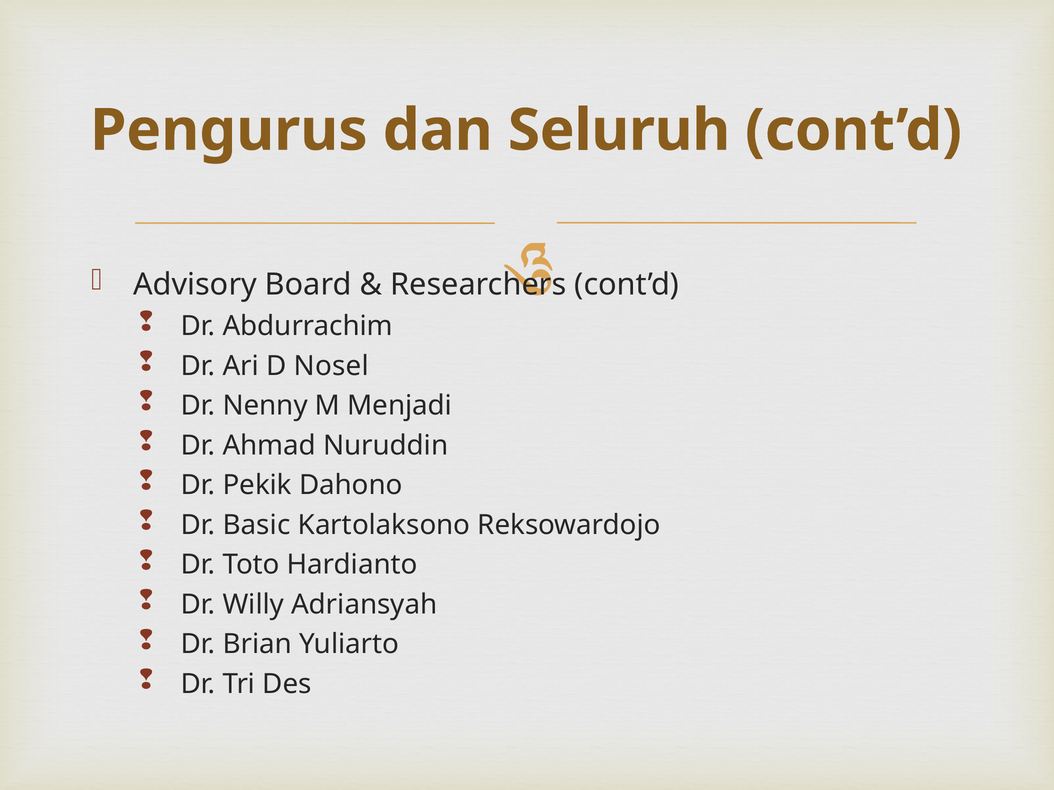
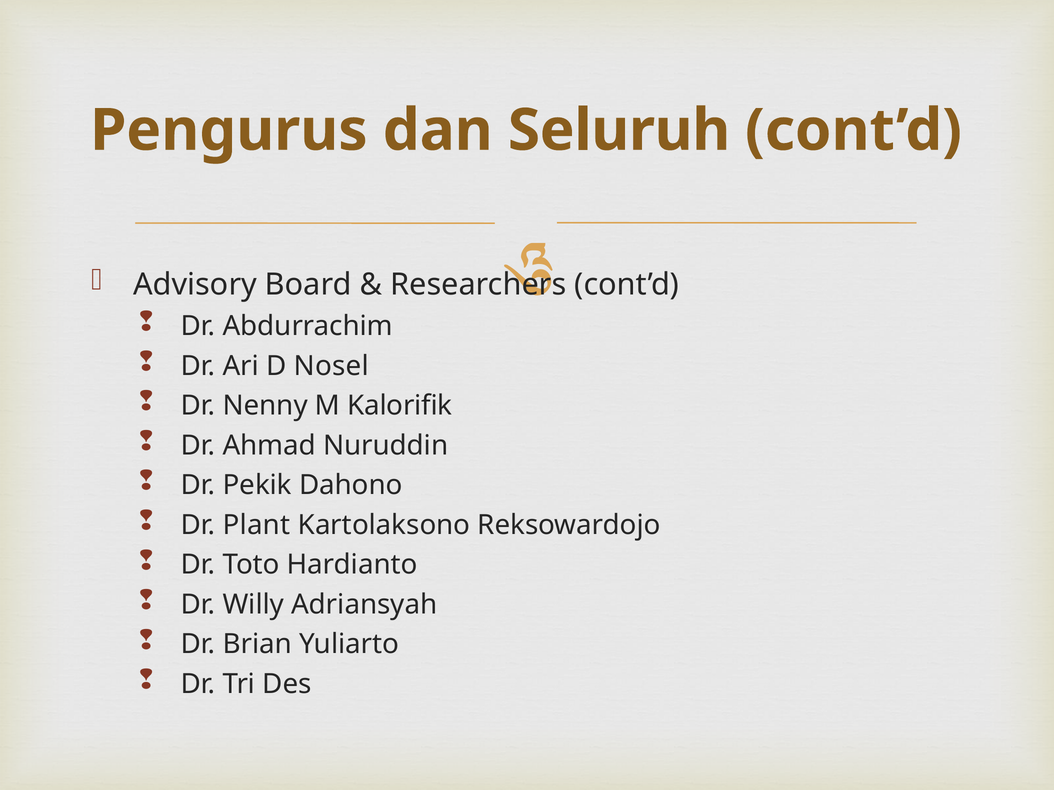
Menjadi: Menjadi -> Kalorifik (400, 406)
Basic: Basic -> Plant (256, 525)
